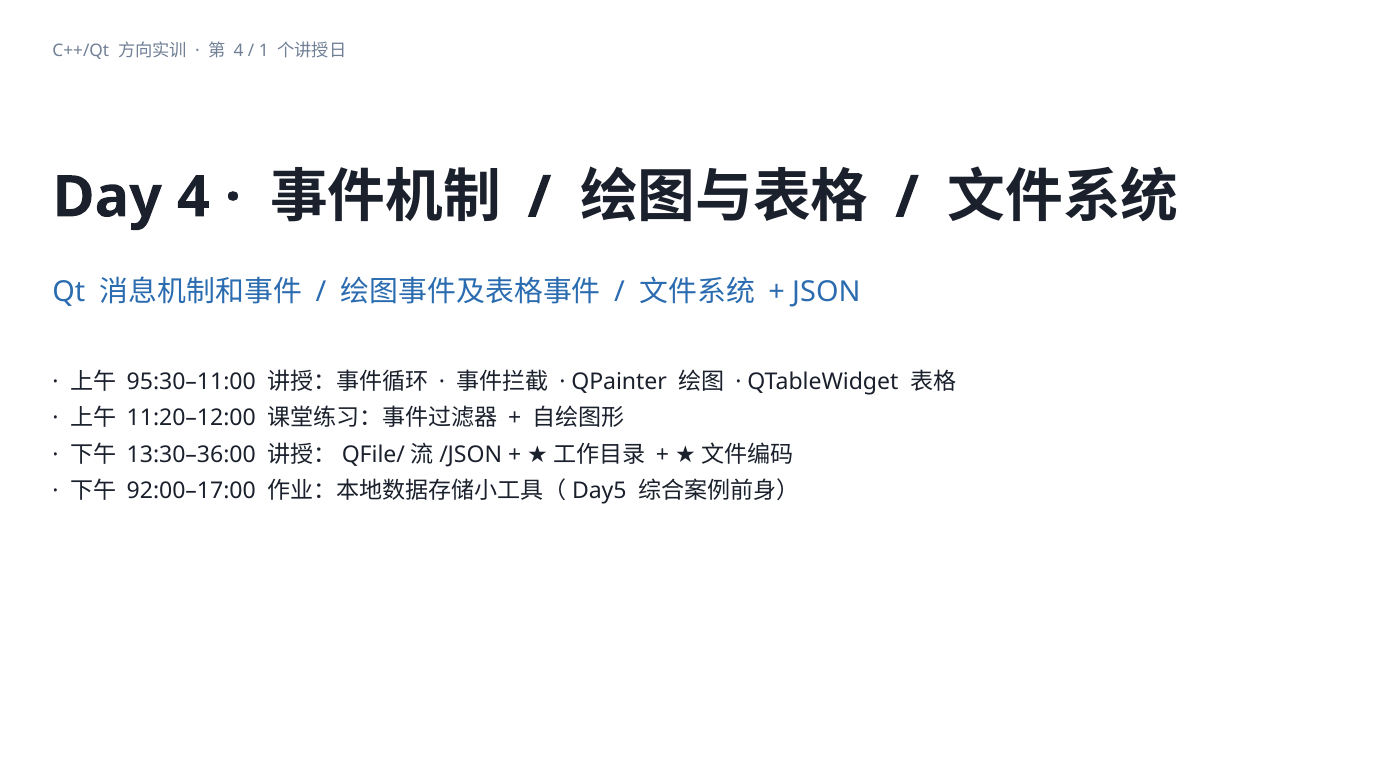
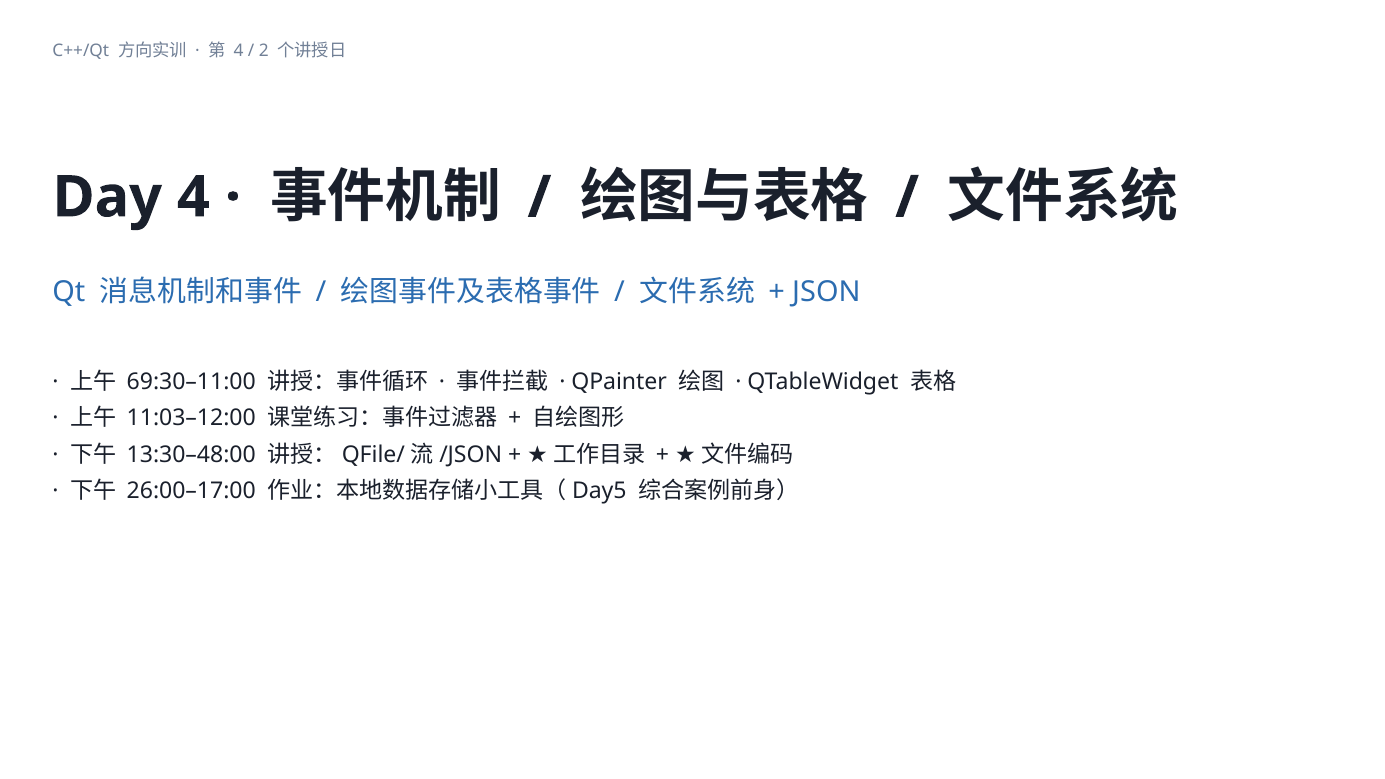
1: 1 -> 2 (264, 51)
95:30–11:00: 95:30–11:00 -> 69:30–11:00 (191, 382)
11:20–12:00: 11:20–12:00 -> 11:03–12:00 (191, 418)
13:30–36:00: 13:30–36:00 -> 13:30–48:00 (191, 455)
92:00–17:00: 92:00–17:00 -> 26:00–17:00 (191, 491)
